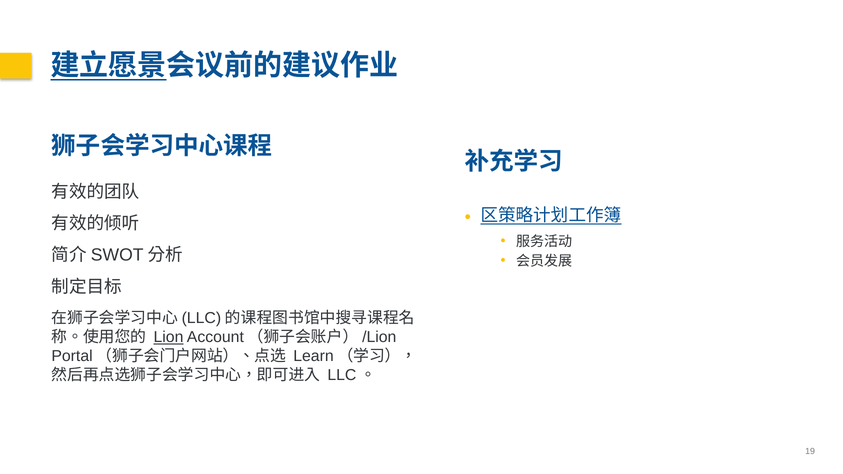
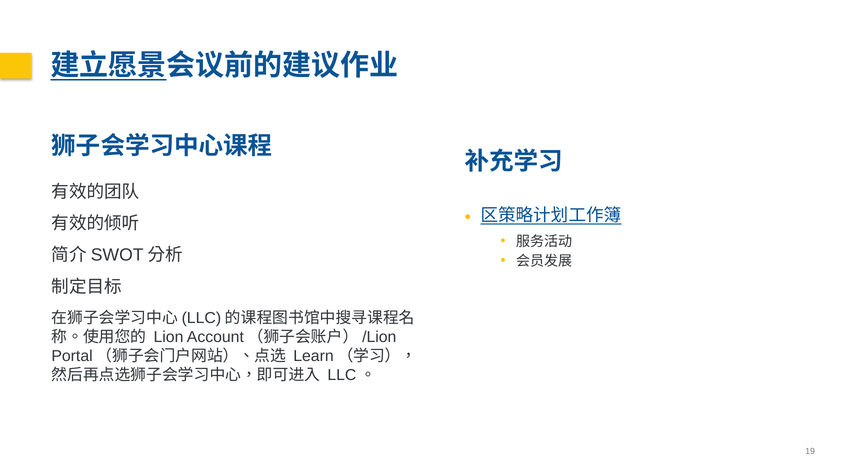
Lion underline: present -> none (168, 337)
